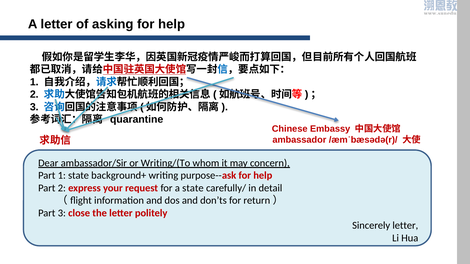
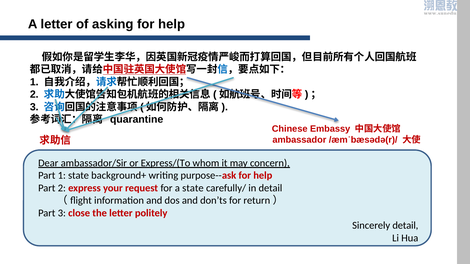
Writing/(To: Writing/(To -> Express/(To (166, 163)
Sincerely letter: letter -> detail (405, 226)
